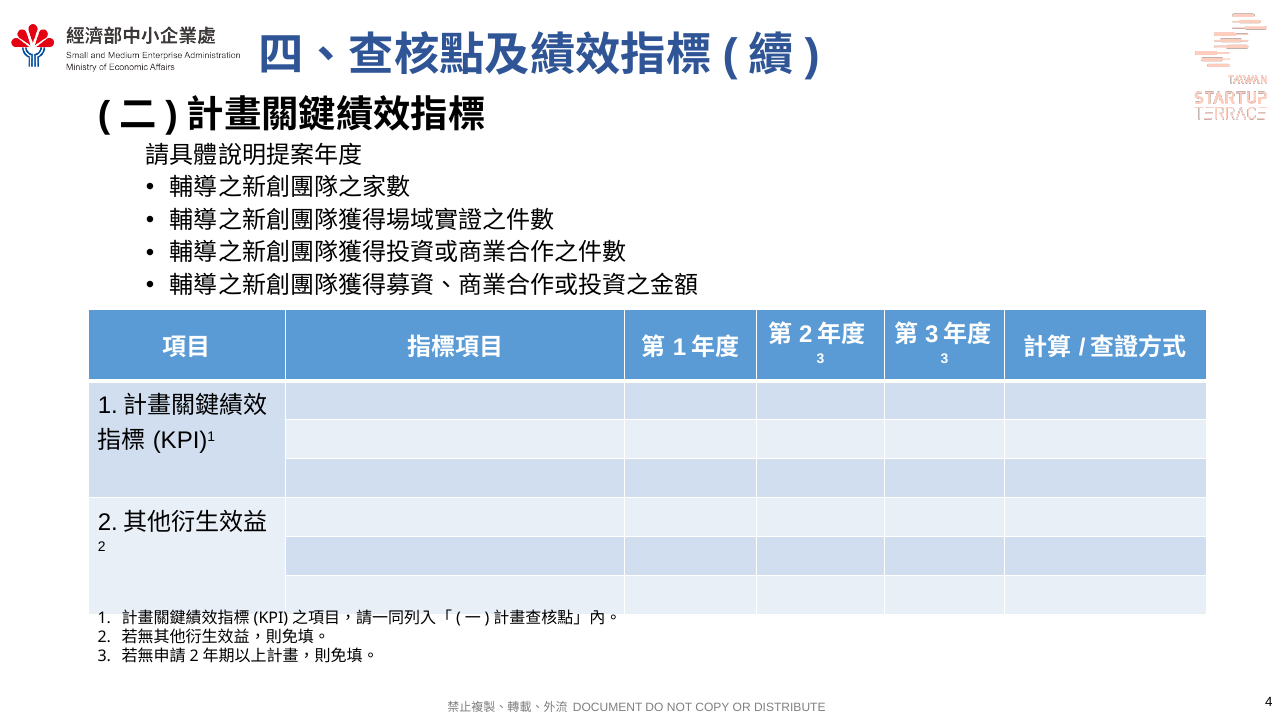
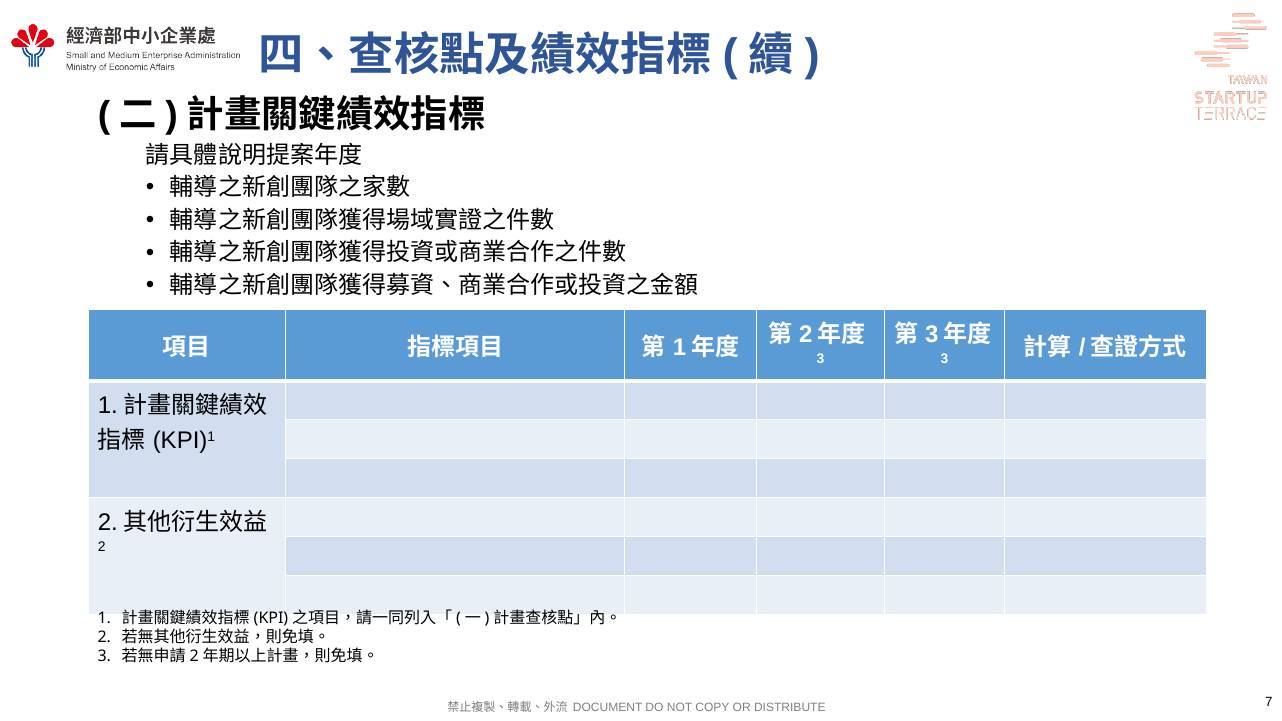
4: 4 -> 7 (1269, 703)
